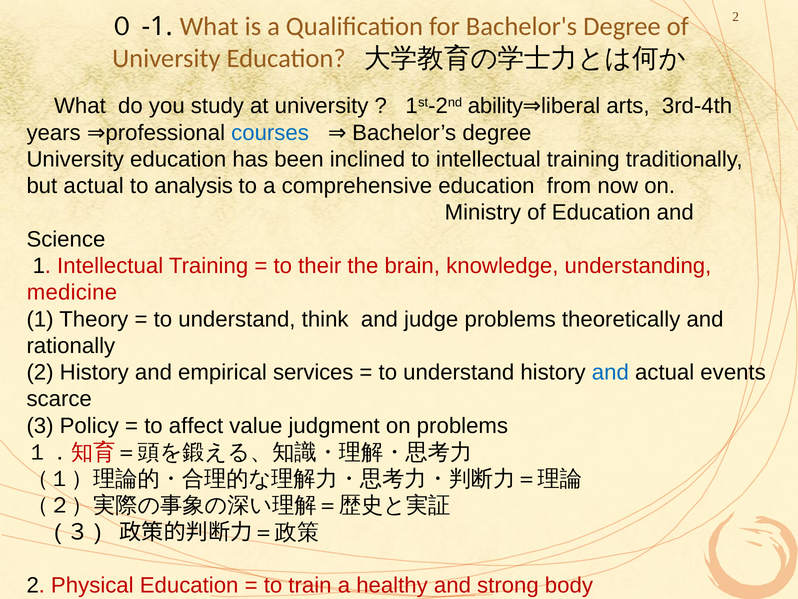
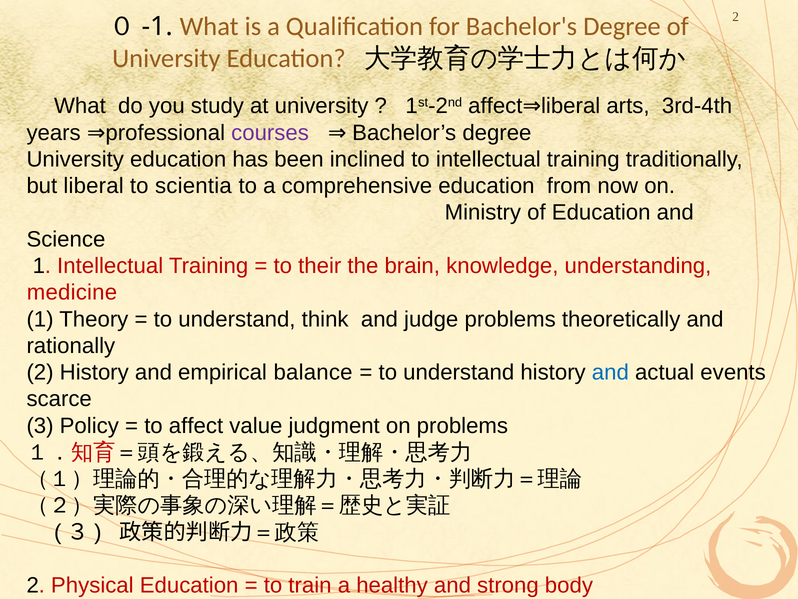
1st-2nd ability: ability -> affect (495, 106)
courses colour: blue -> purple (270, 133)
but actual: actual -> liberal (94, 186)
analysis: analysis -> scientia (193, 186)
services: services -> balance (313, 372)
